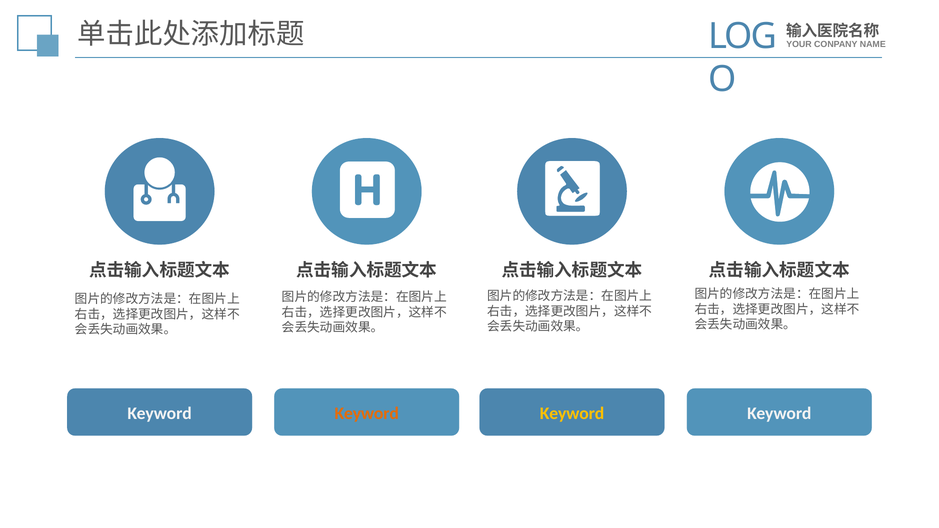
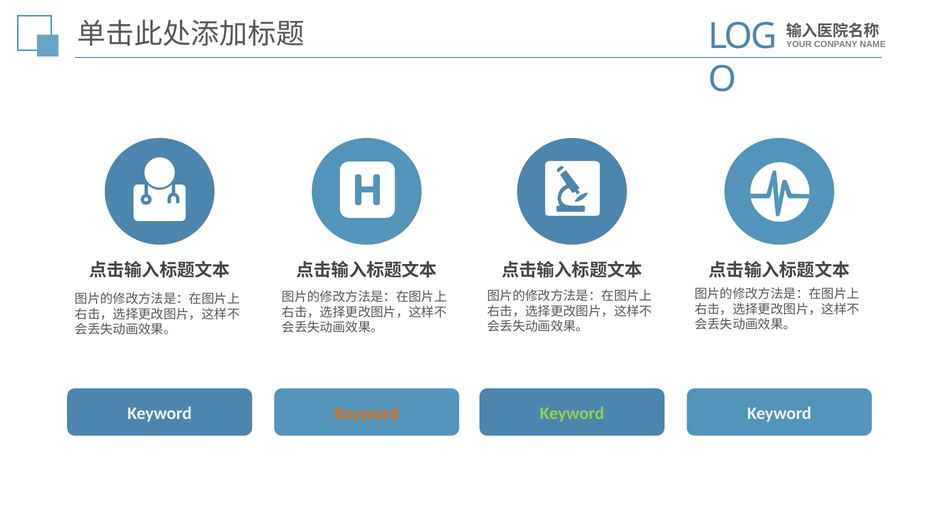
Keyword colour: yellow -> light green (572, 413)
